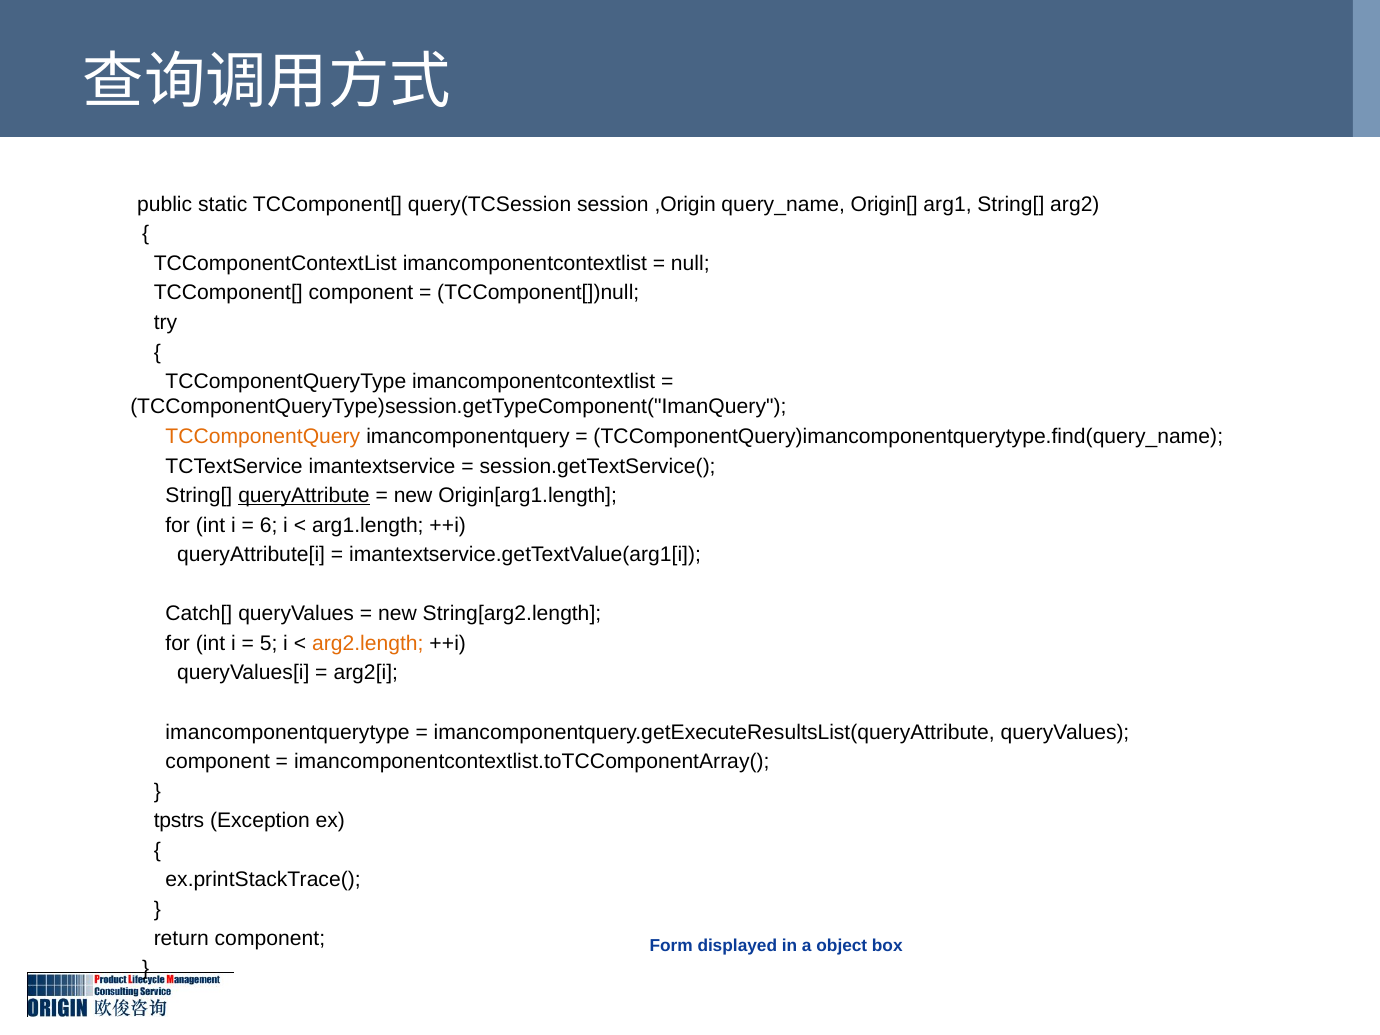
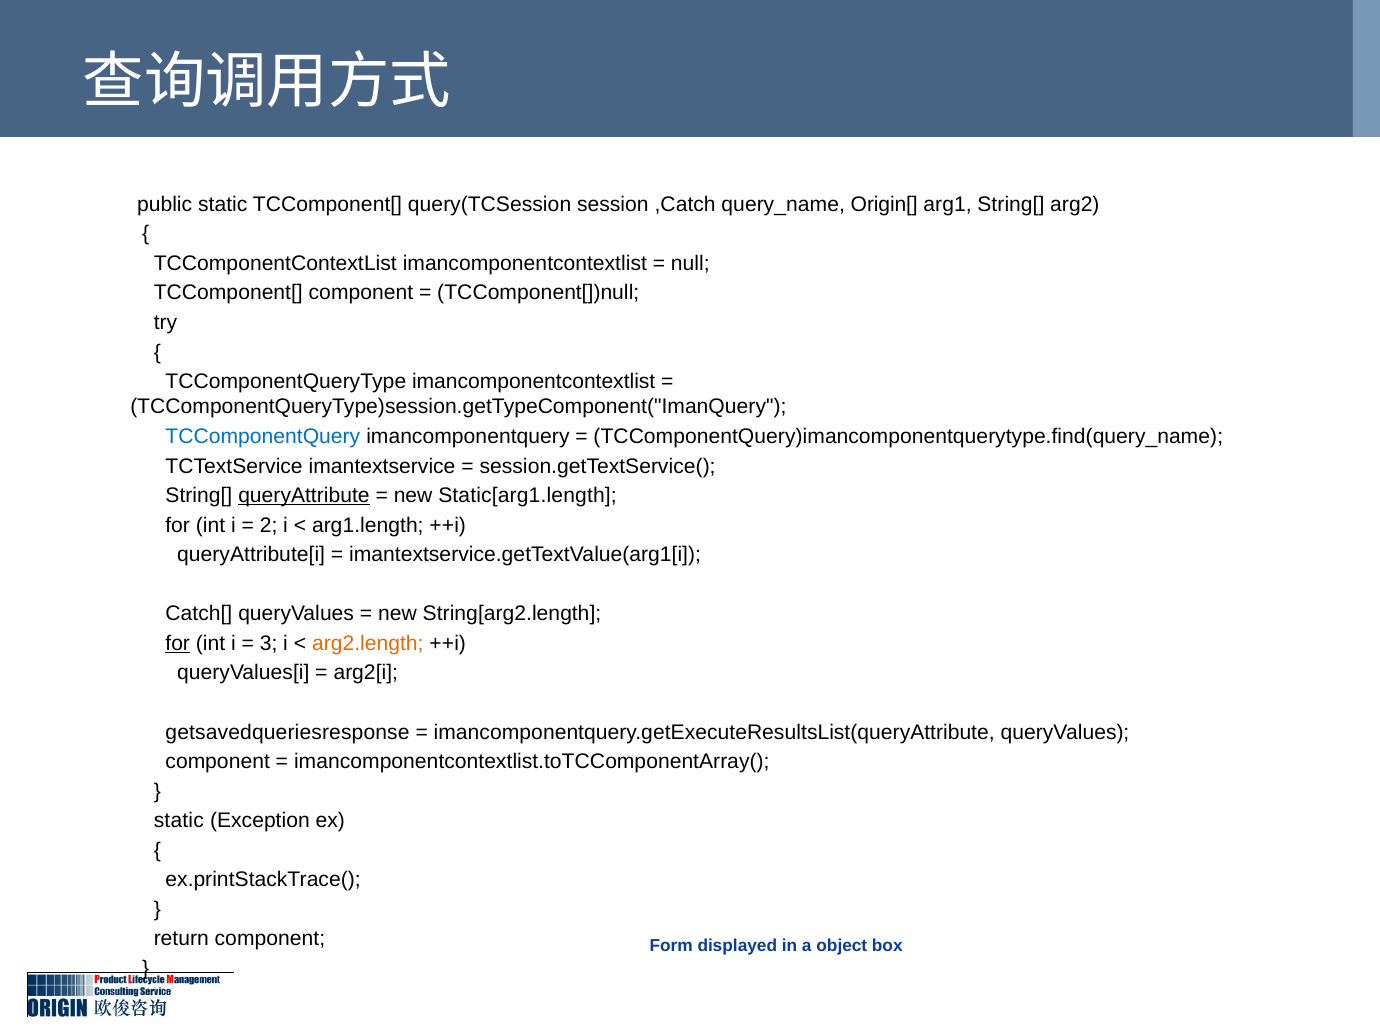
,Origin: ,Origin -> ,Catch (685, 204)
TCComponentQuery colour: orange -> blue (263, 436)
Origin[arg1.length: Origin[arg1.length -> Static[arg1.length (528, 496)
6: 6 -> 2 (269, 525)
for underline: none -> present (178, 643)
5: 5 -> 3 (269, 643)
imancomponentquerytype: imancomponentquerytype -> getsavedqueriesresponse (288, 732)
tpstrs: tpstrs -> static (179, 821)
